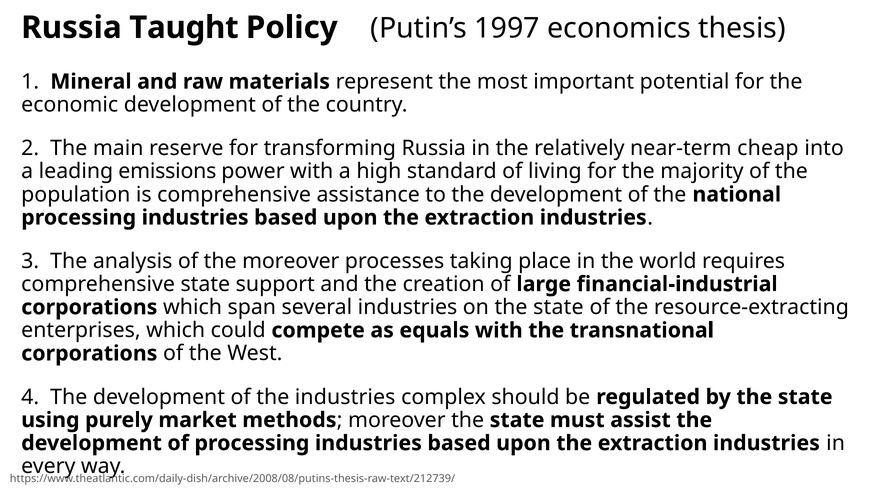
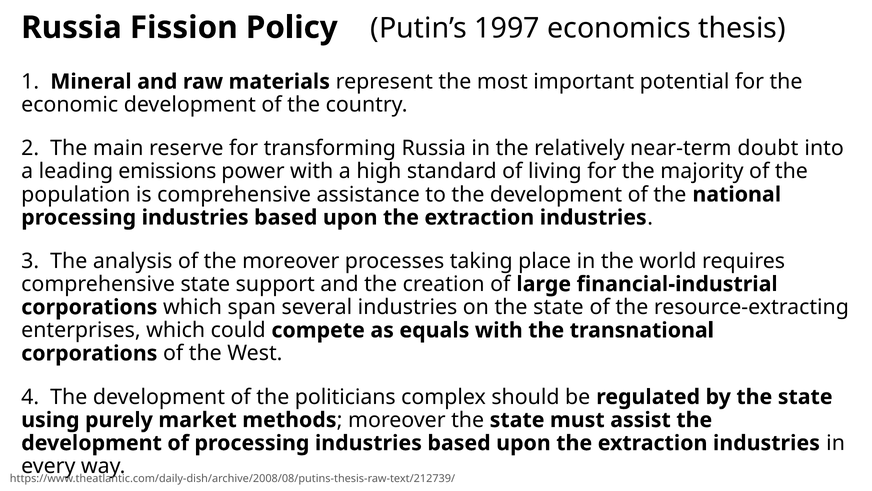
Taught: Taught -> Fission (184, 28)
cheap: cheap -> doubt (768, 148)
the industries: industries -> politicians (345, 397)
